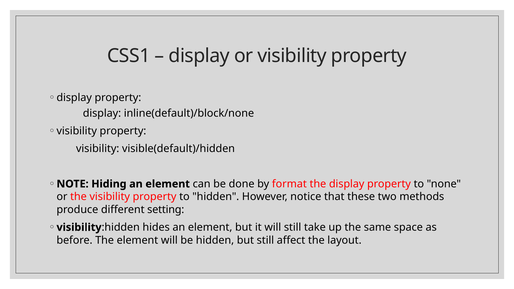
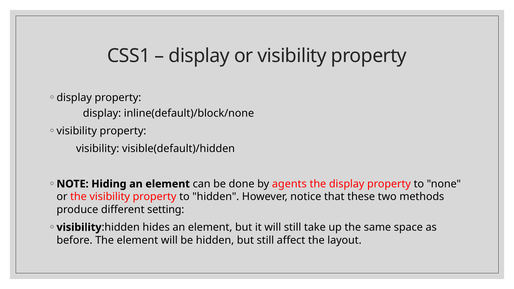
format: format -> agents (289, 184)
